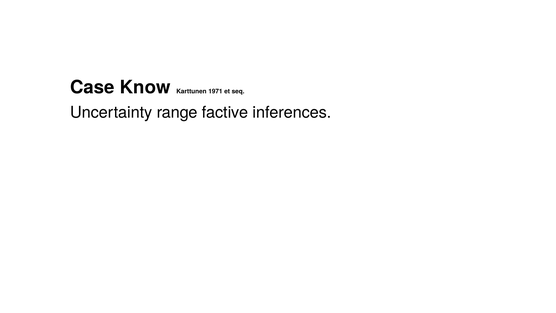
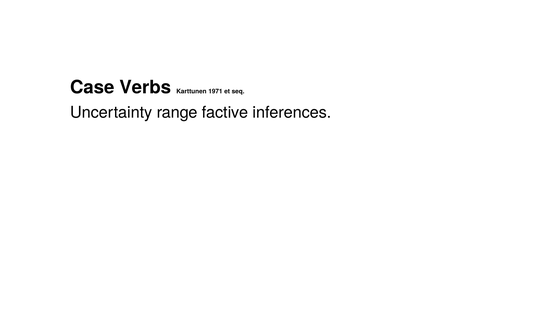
Know: Know -> Verbs (145, 87)
